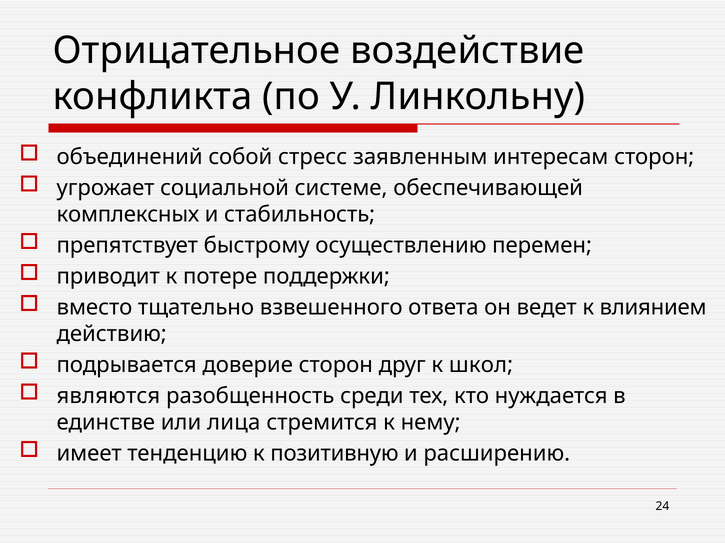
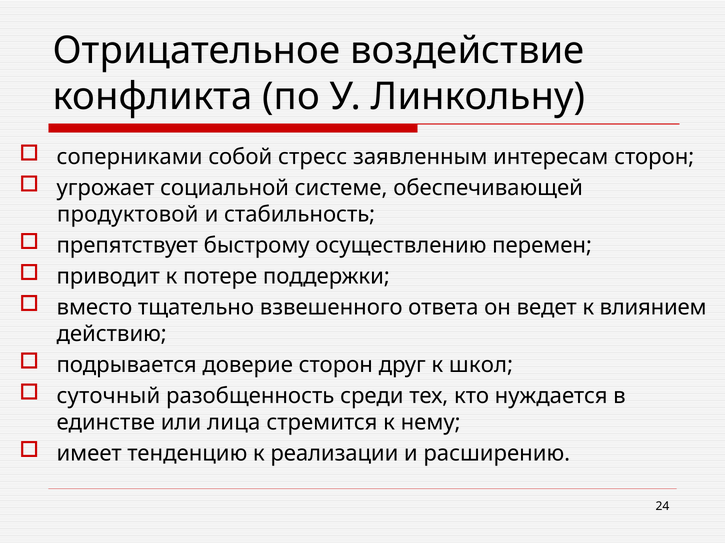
объединений: объединений -> соперниками (130, 157)
комплексных: комплексных -> продуктовой (128, 215)
являются: являются -> суточный (108, 397)
позитивную: позитивную -> реализации (334, 454)
